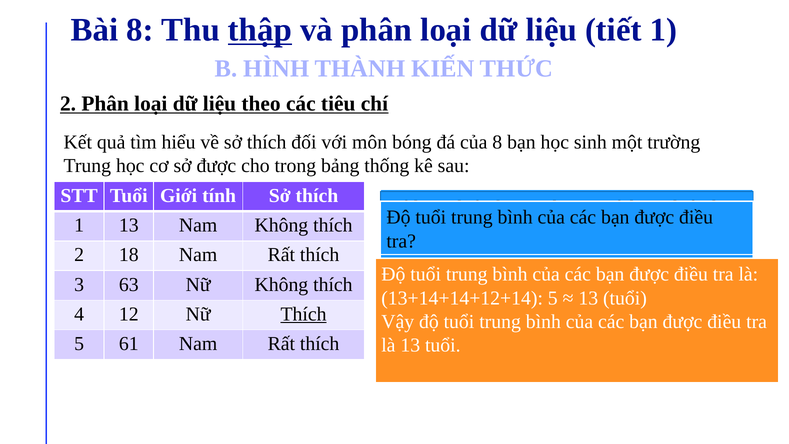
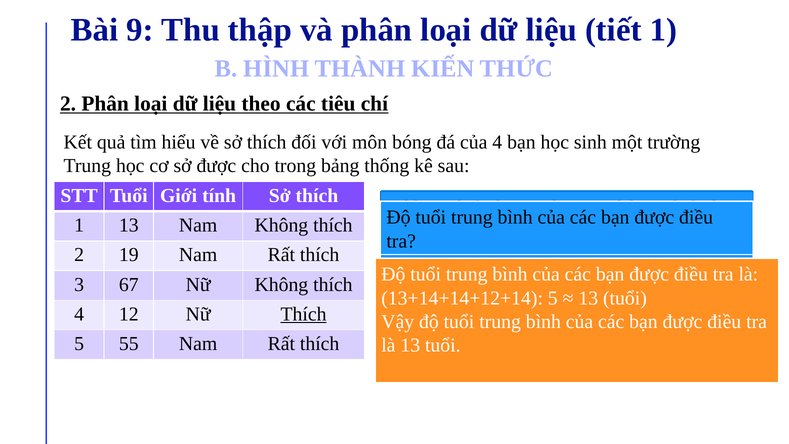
Bài 8: 8 -> 9 (140, 30)
thập underline: present -> none (260, 30)
của 8: 8 -> 4 (497, 142)
18: 18 -> 19 (129, 255)
63: 63 -> 67 (129, 284)
61: 61 -> 55 (129, 344)
